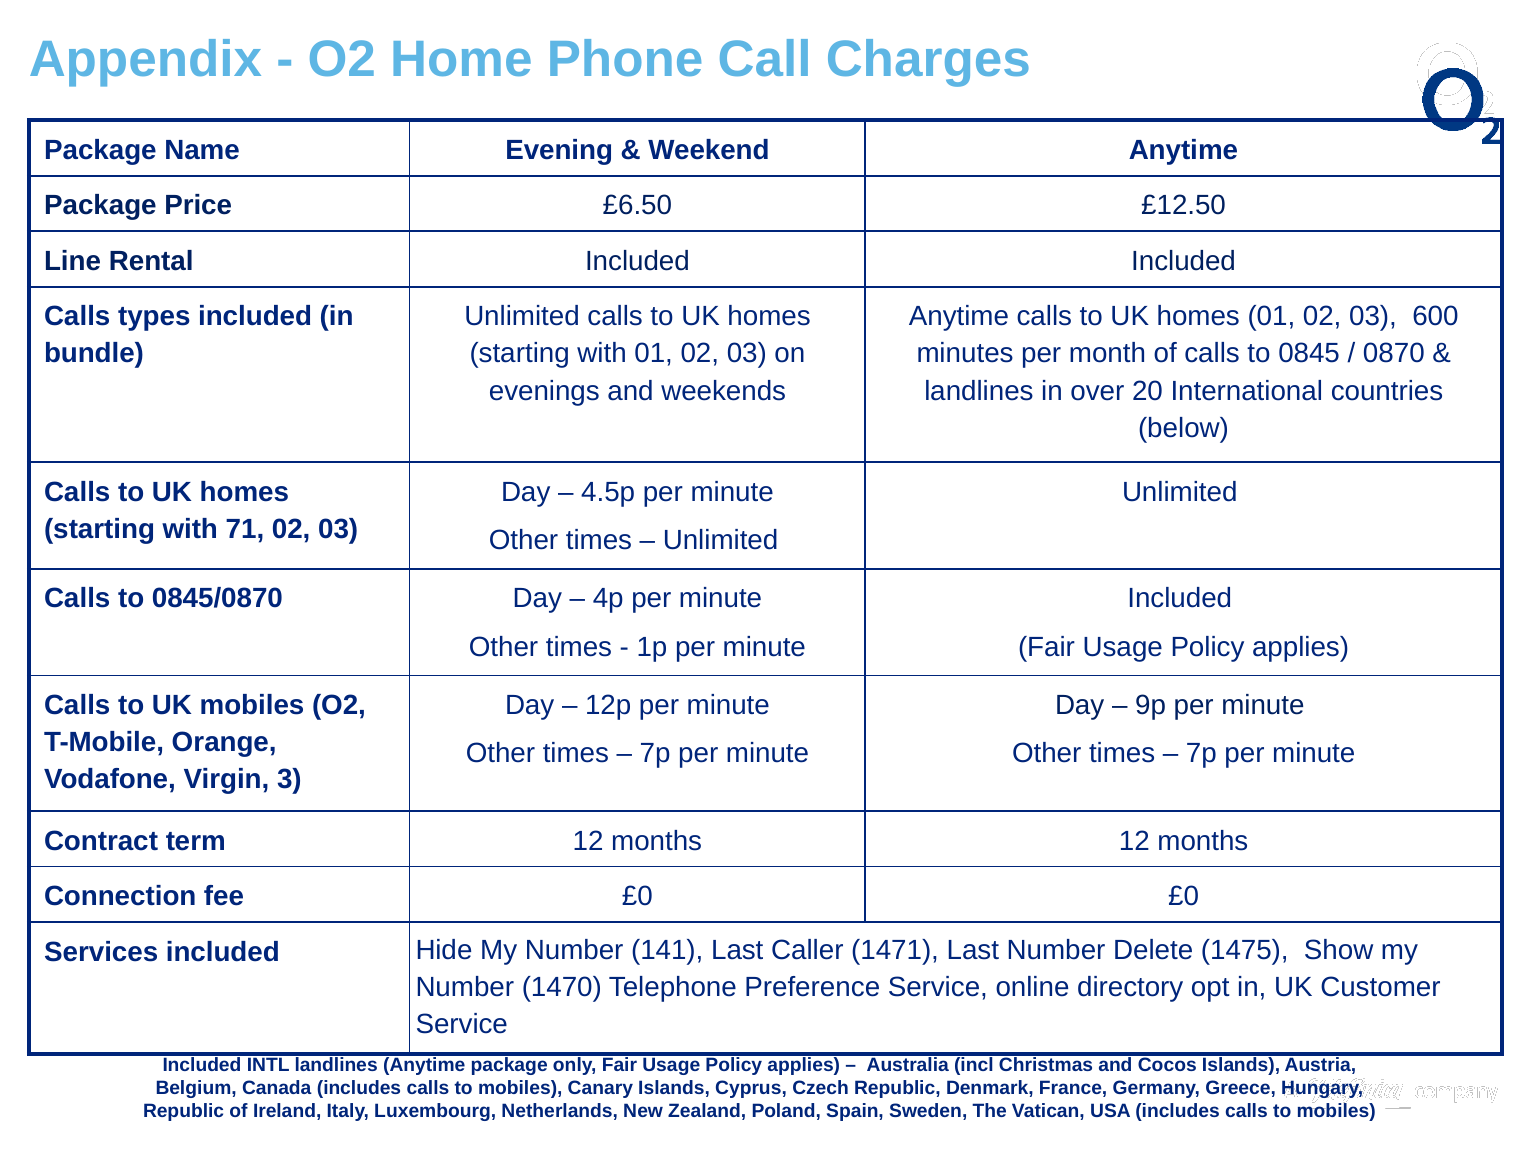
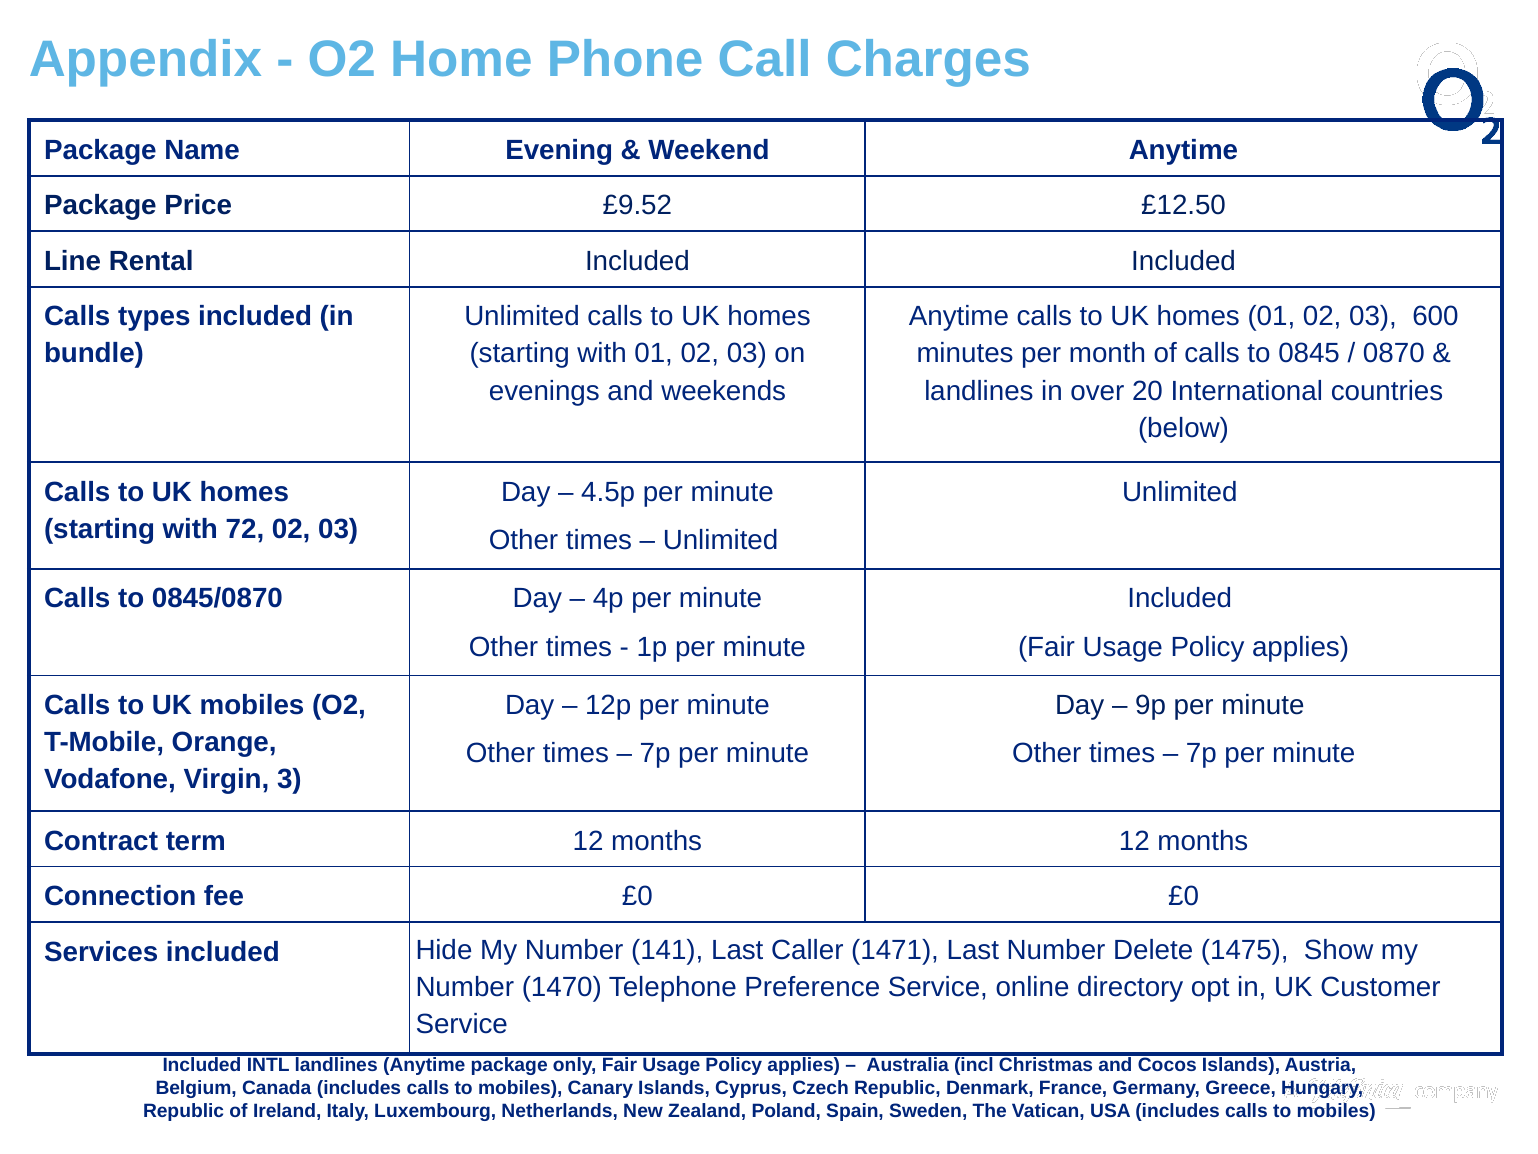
£6.50: £6.50 -> £9.52 (637, 205)
71: 71 -> 72 (245, 529)
